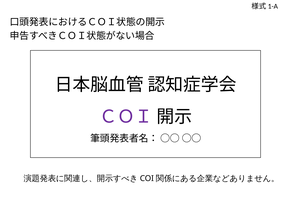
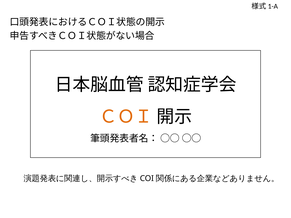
ＣＯＩ colour: purple -> orange (126, 117)
